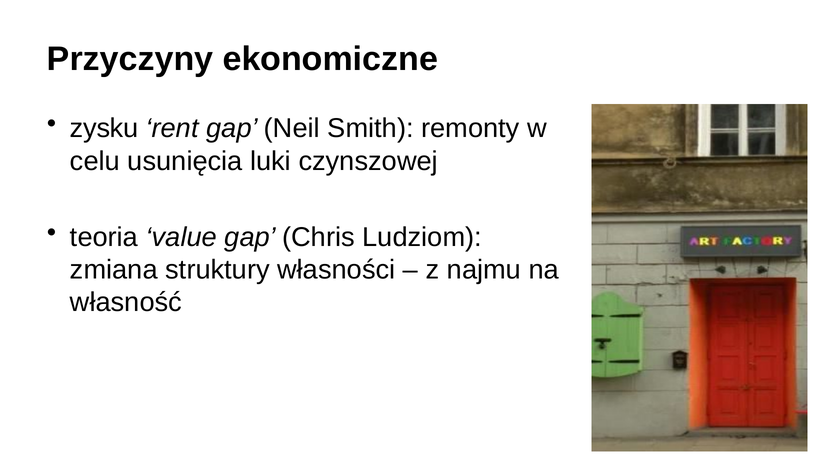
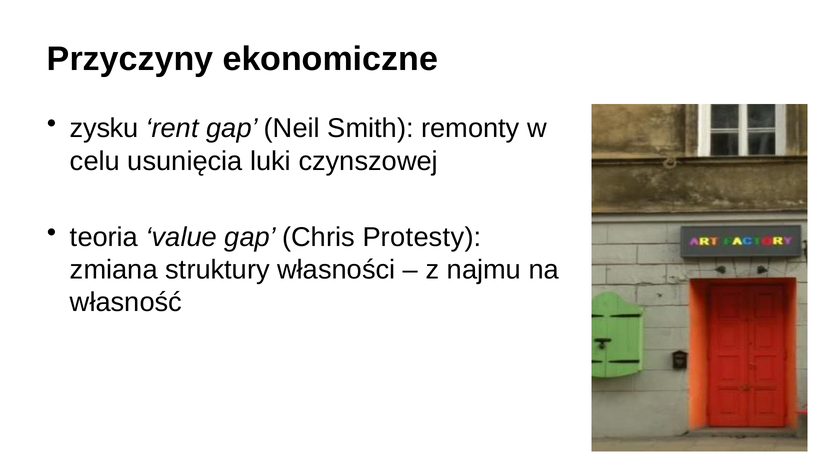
Ludziom: Ludziom -> Protesty (422, 238)
